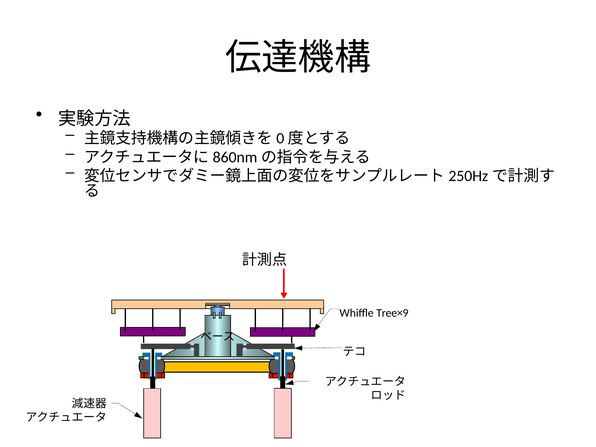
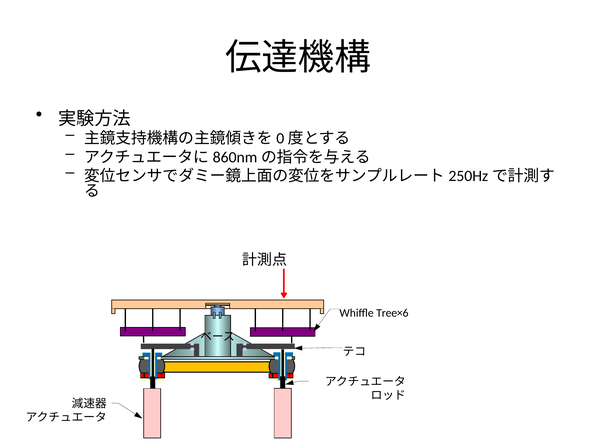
Tree×9: Tree×9 -> Tree×6 (392, 313)
